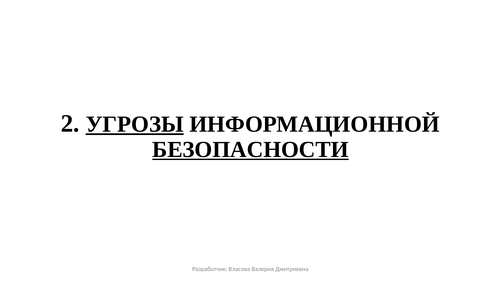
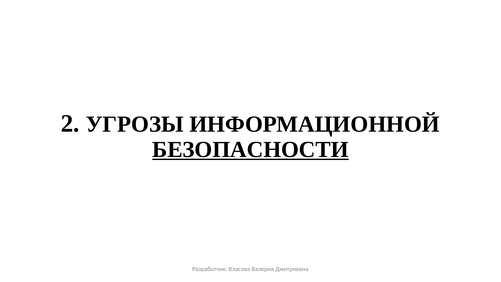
УГРОЗЫ underline: present -> none (135, 124)
